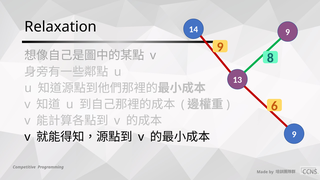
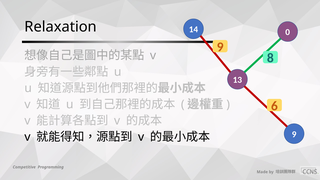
14 9: 9 -> 0 (288, 32)
